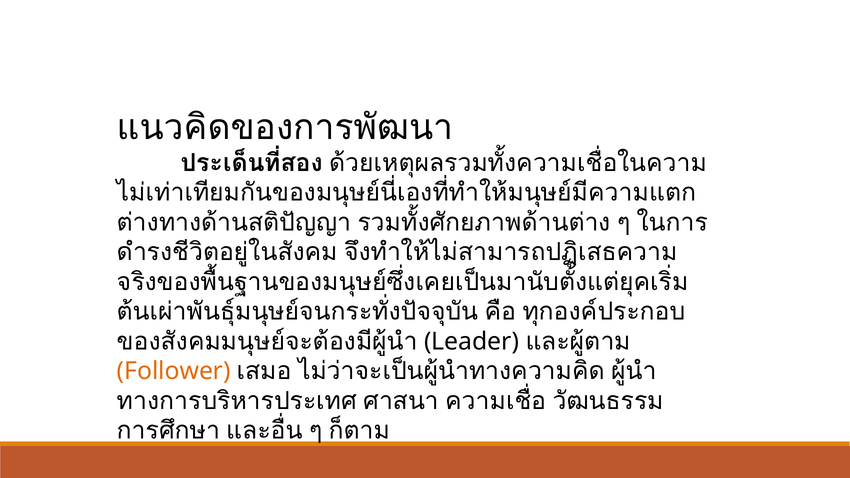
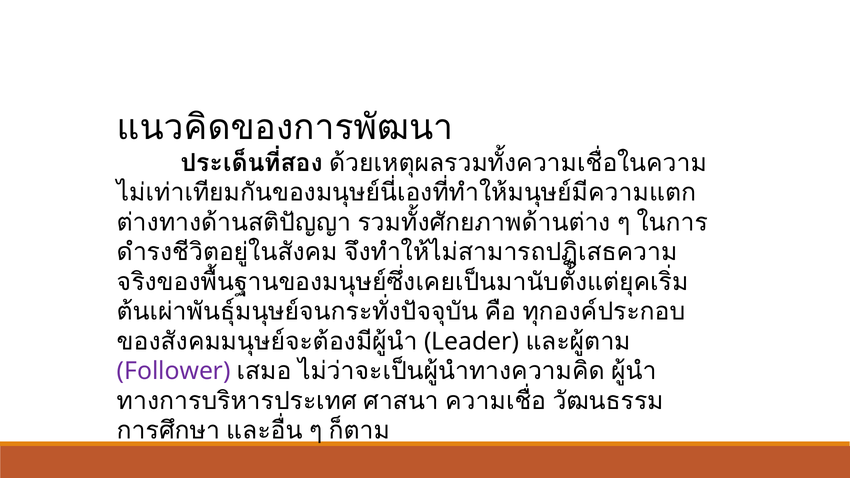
Follower colour: orange -> purple (174, 371)
